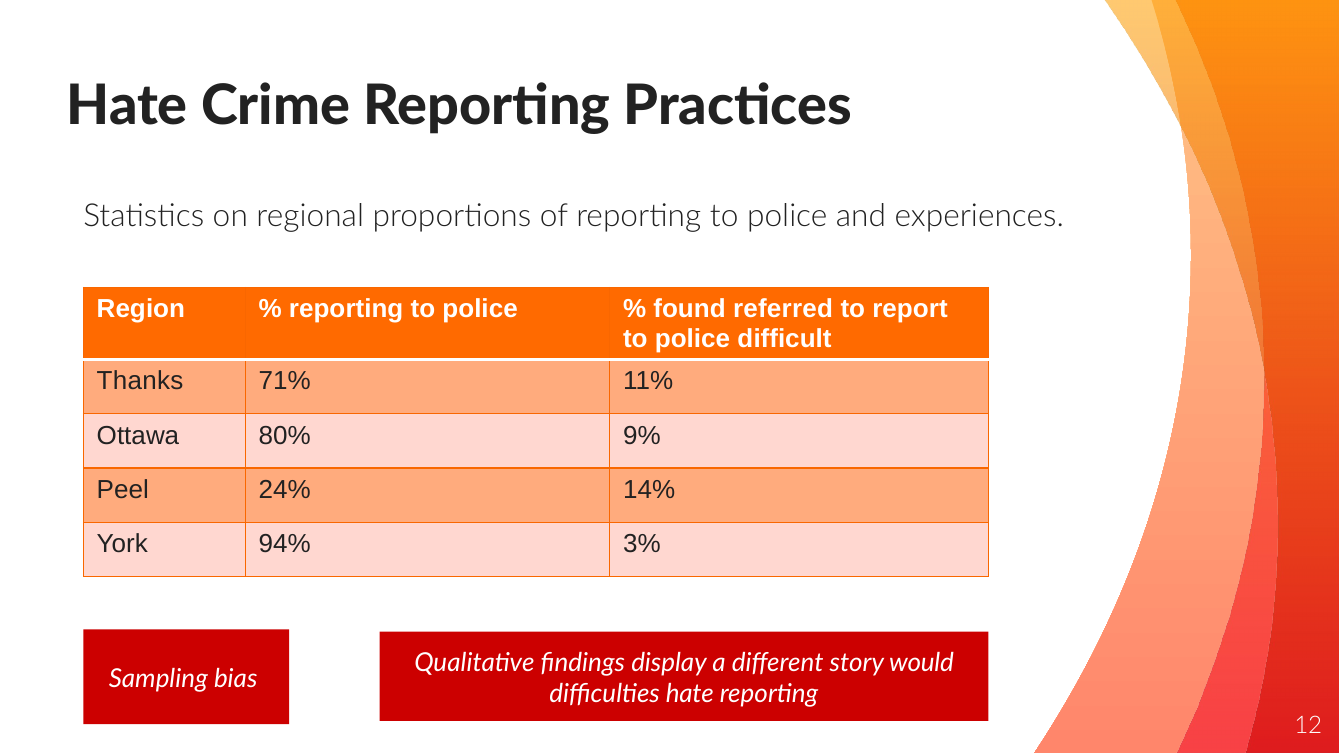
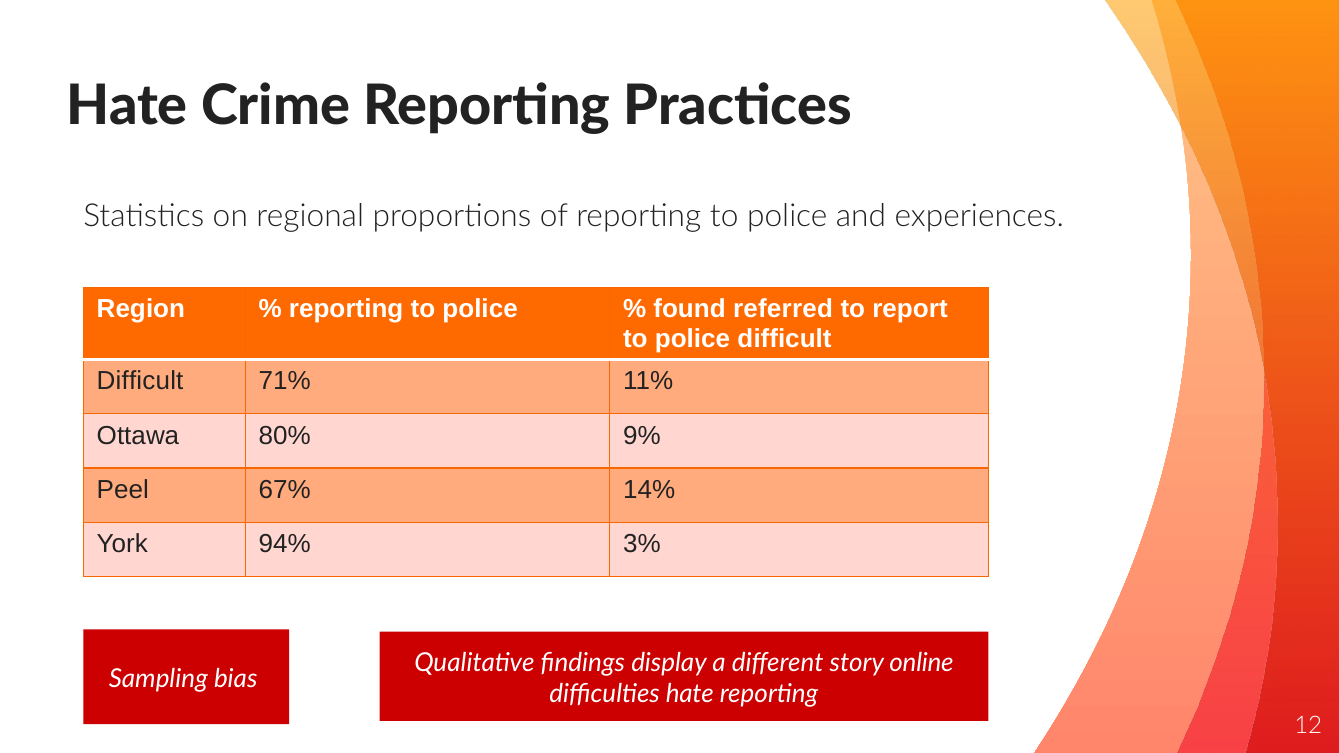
Thanks: Thanks -> Difficult (140, 381)
24%: 24% -> 67% (285, 490)
would: would -> online (922, 663)
